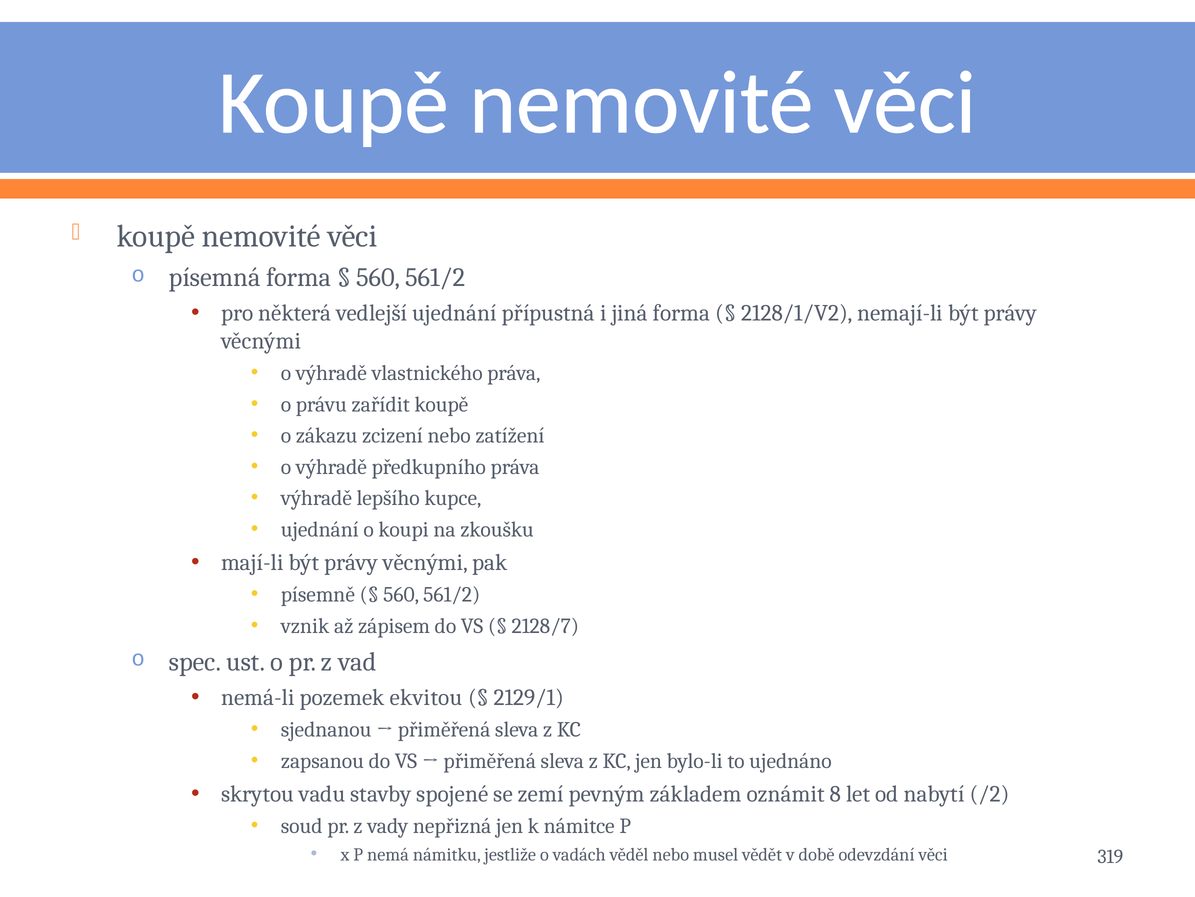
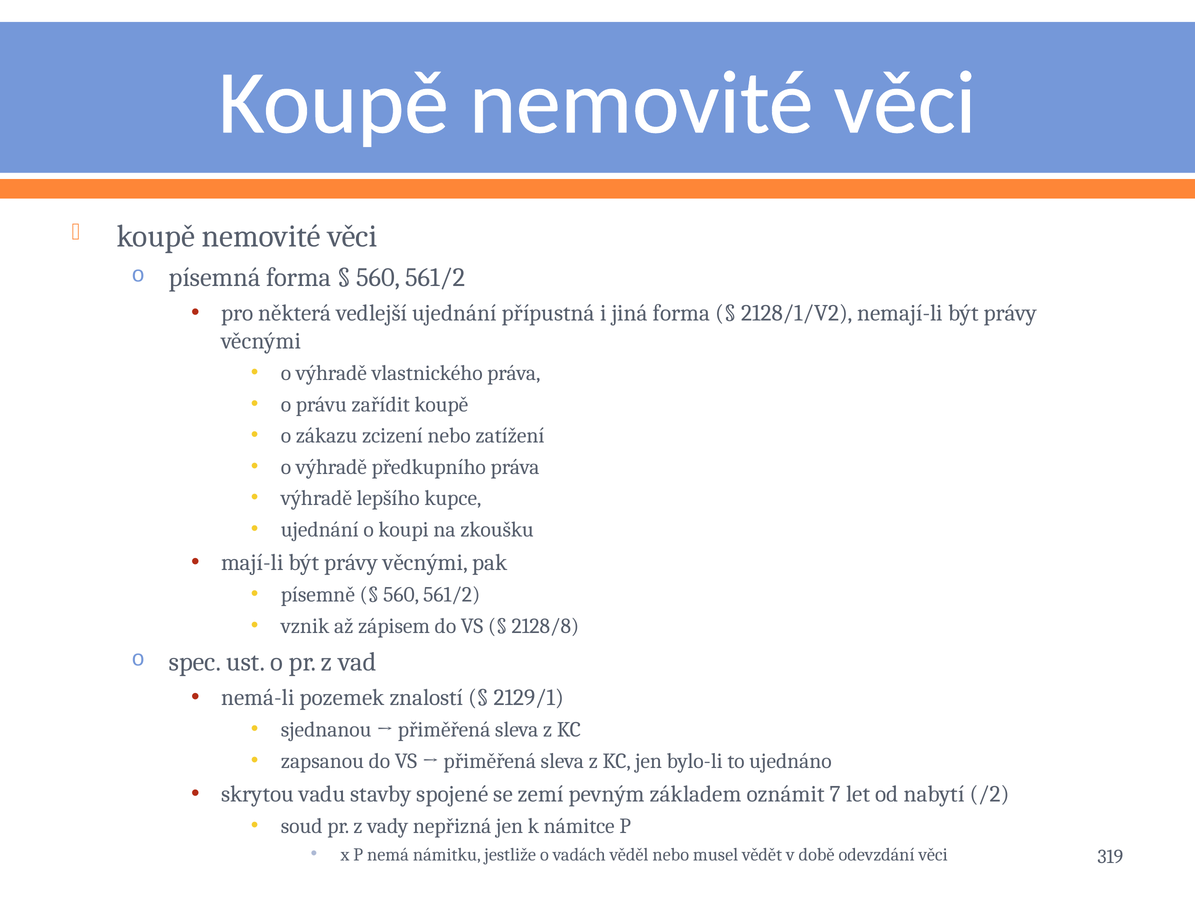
2128/7: 2128/7 -> 2128/8 (545, 626)
ekvitou: ekvitou -> znalostí (426, 697)
8: 8 -> 7 (835, 793)
